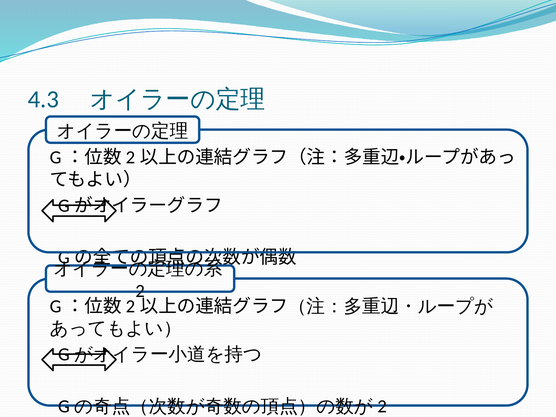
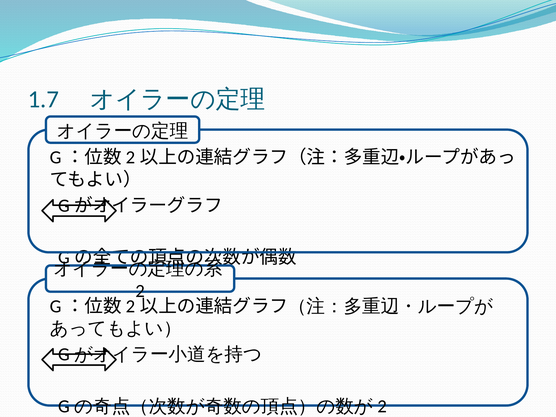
4.3: 4.3 -> 1.7 (43, 99)
